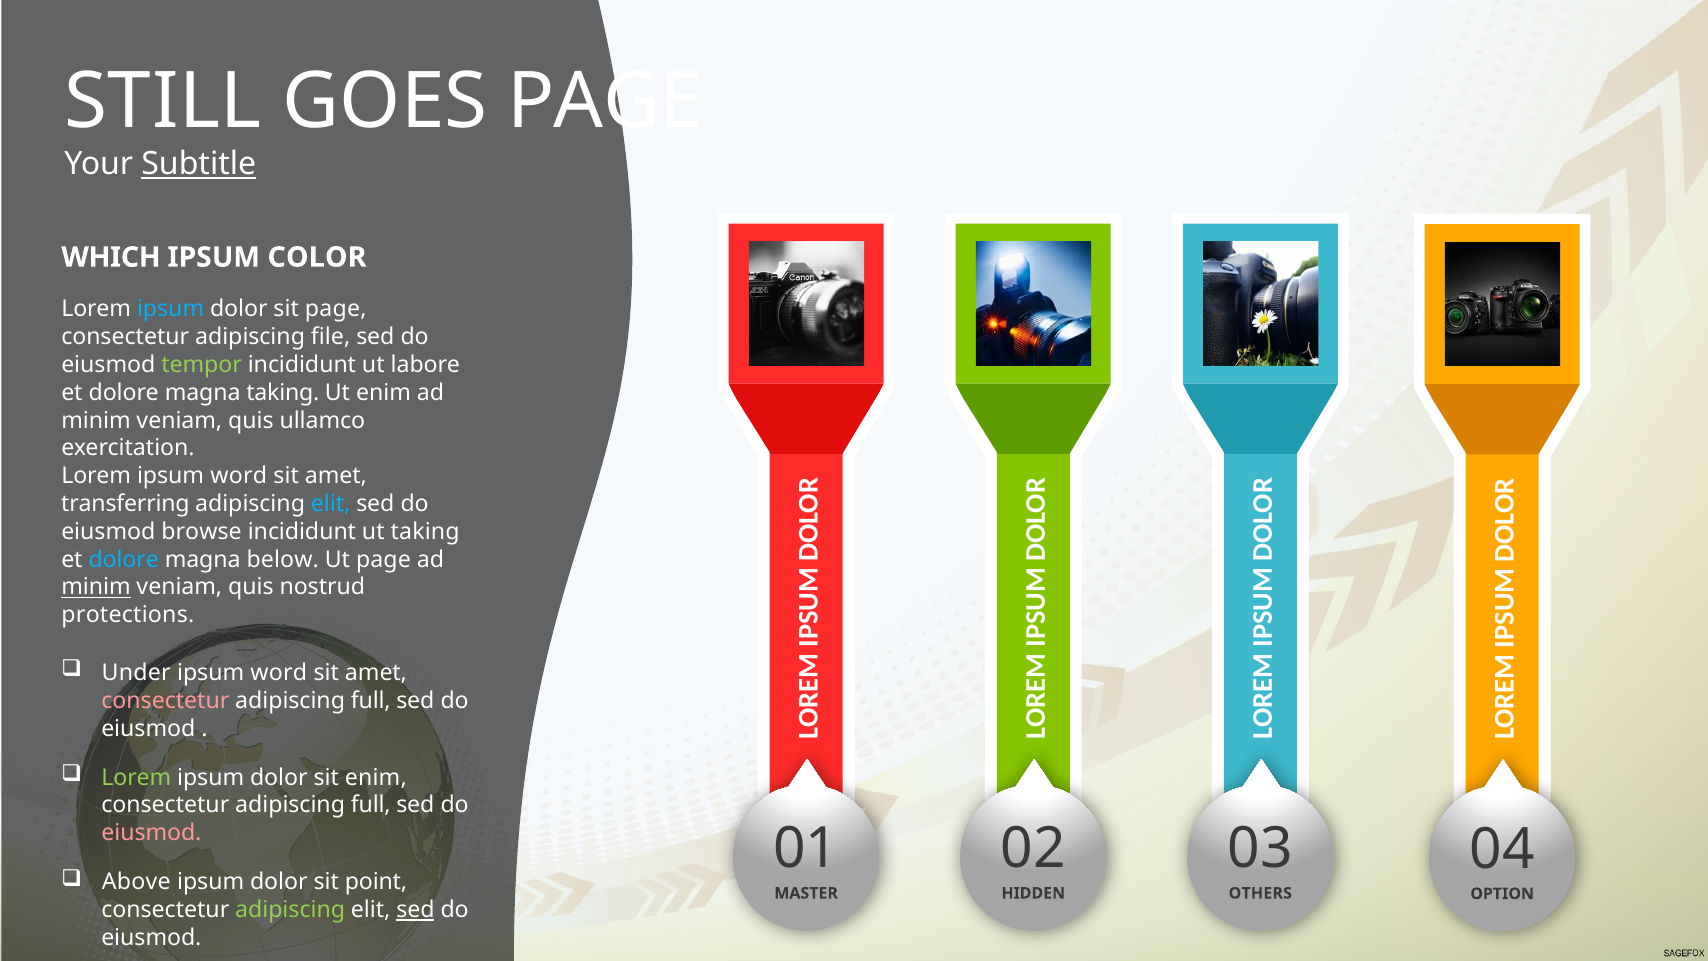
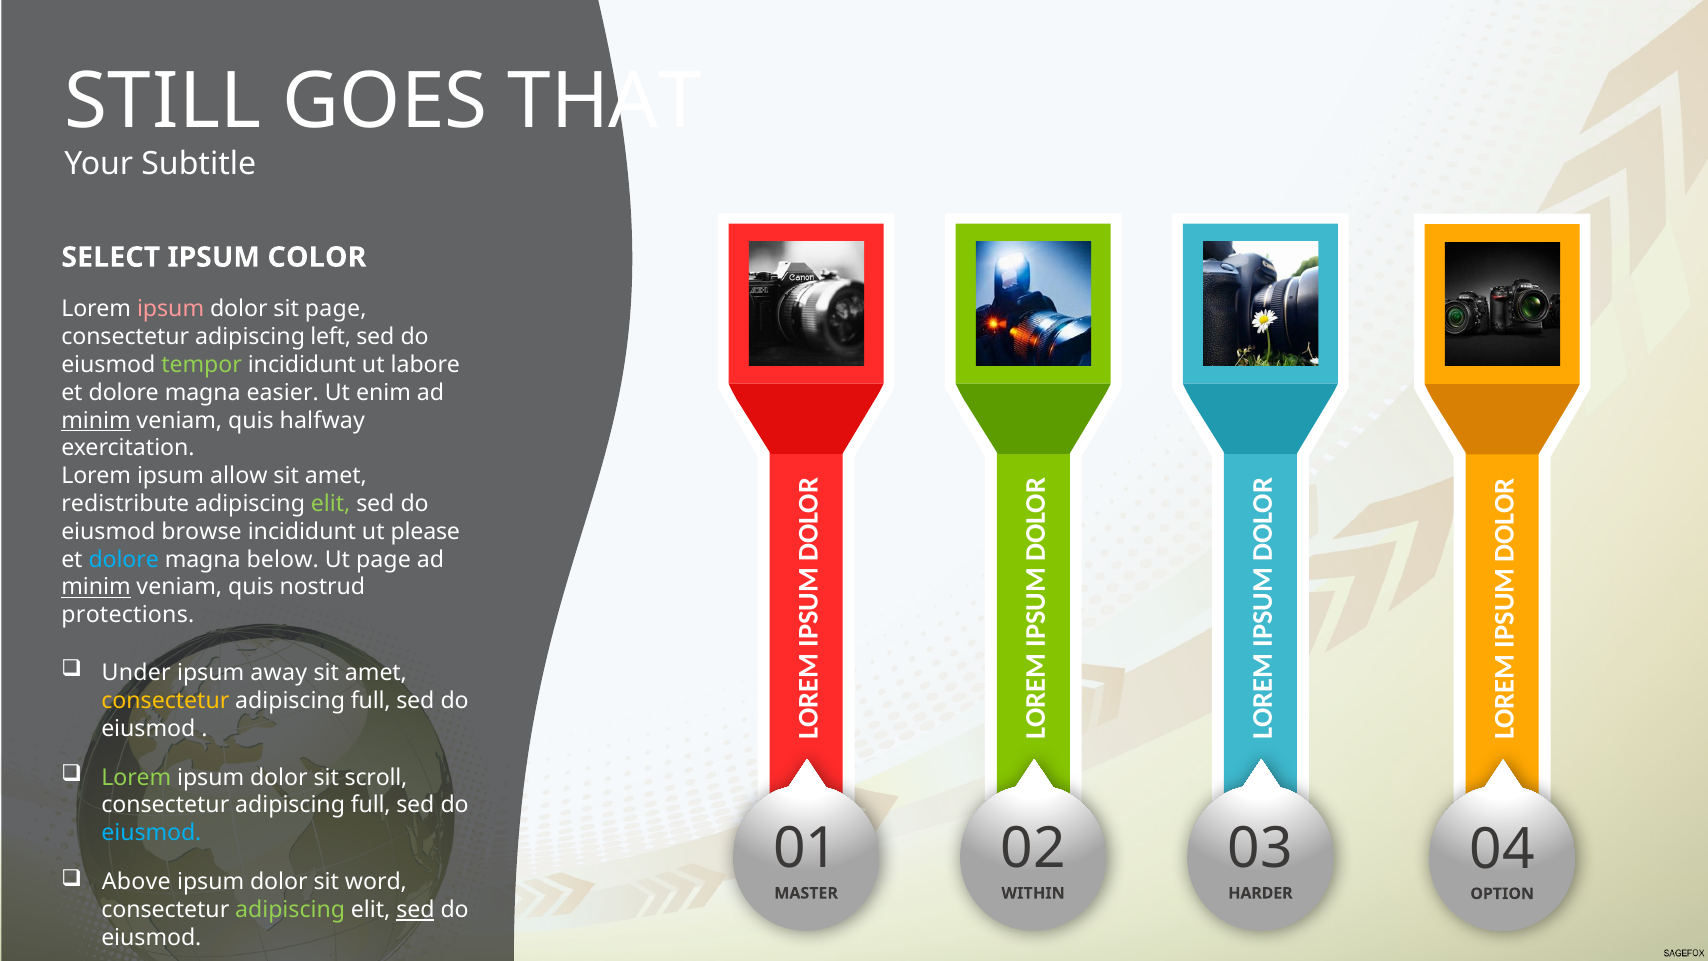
GOES PAGE: PAGE -> THAT (605, 101)
Subtitle underline: present -> none (199, 164)
WHICH: WHICH -> SELECT (111, 257)
ipsum colour: light blue -> pink (171, 309)
file: file -> left (331, 337)
magna taking: taking -> easier (283, 393)
minim underline: none -> present (96, 420)
ullamco: ullamco -> halfway (322, 420)
Lorem ipsum word: word -> allow (239, 476)
transferring: transferring -> redistribute (125, 504)
elit colour: light blue -> light green (331, 504)
ut taking: taking -> please (425, 532)
word: word -> away (279, 673)
consectetur colour: pink -> yellow (165, 700)
sit enim: enim -> scroll (376, 777)
eiusmod colour: pink -> light blue (151, 833)
point: point -> word (376, 882)
HIDDEN: HIDDEN -> WITHIN (1033, 893)
OTHERS: OTHERS -> HARDER (1260, 893)
